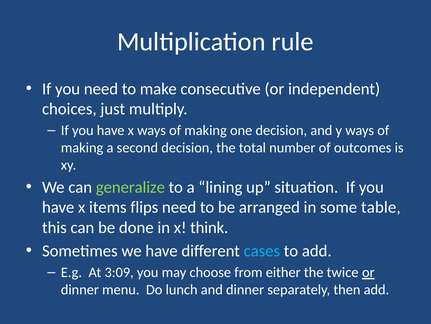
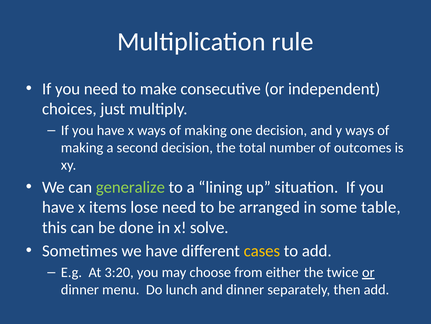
flips: flips -> lose (144, 207)
think: think -> solve (209, 227)
cases colour: light blue -> yellow (262, 250)
3:09: 3:09 -> 3:20 (119, 272)
